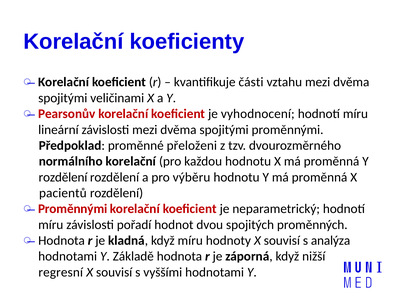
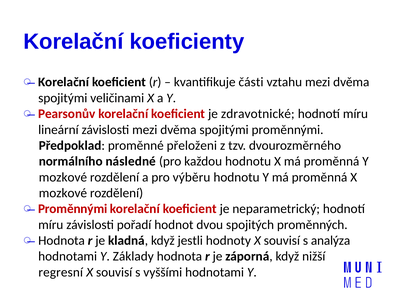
vyhodnocení: vyhodnocení -> zdravotnické (258, 114)
normálního korelační: korelační -> následné (131, 161)
rozdělení: rozdělení -> mozkové (63, 177)
pacientů: pacientů -> mozkové (63, 193)
když míru: míru -> jestli (190, 240)
Základě: Základě -> Základy (133, 256)
